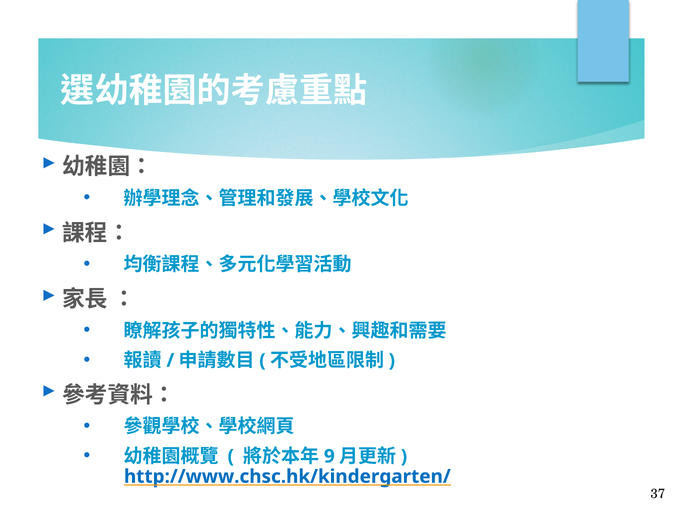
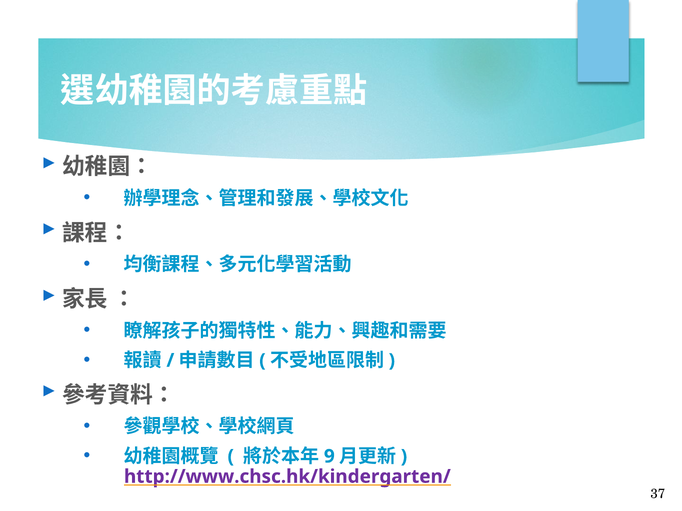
http://www.chsc.hk/kindergarten/ colour: blue -> purple (287, 477)
